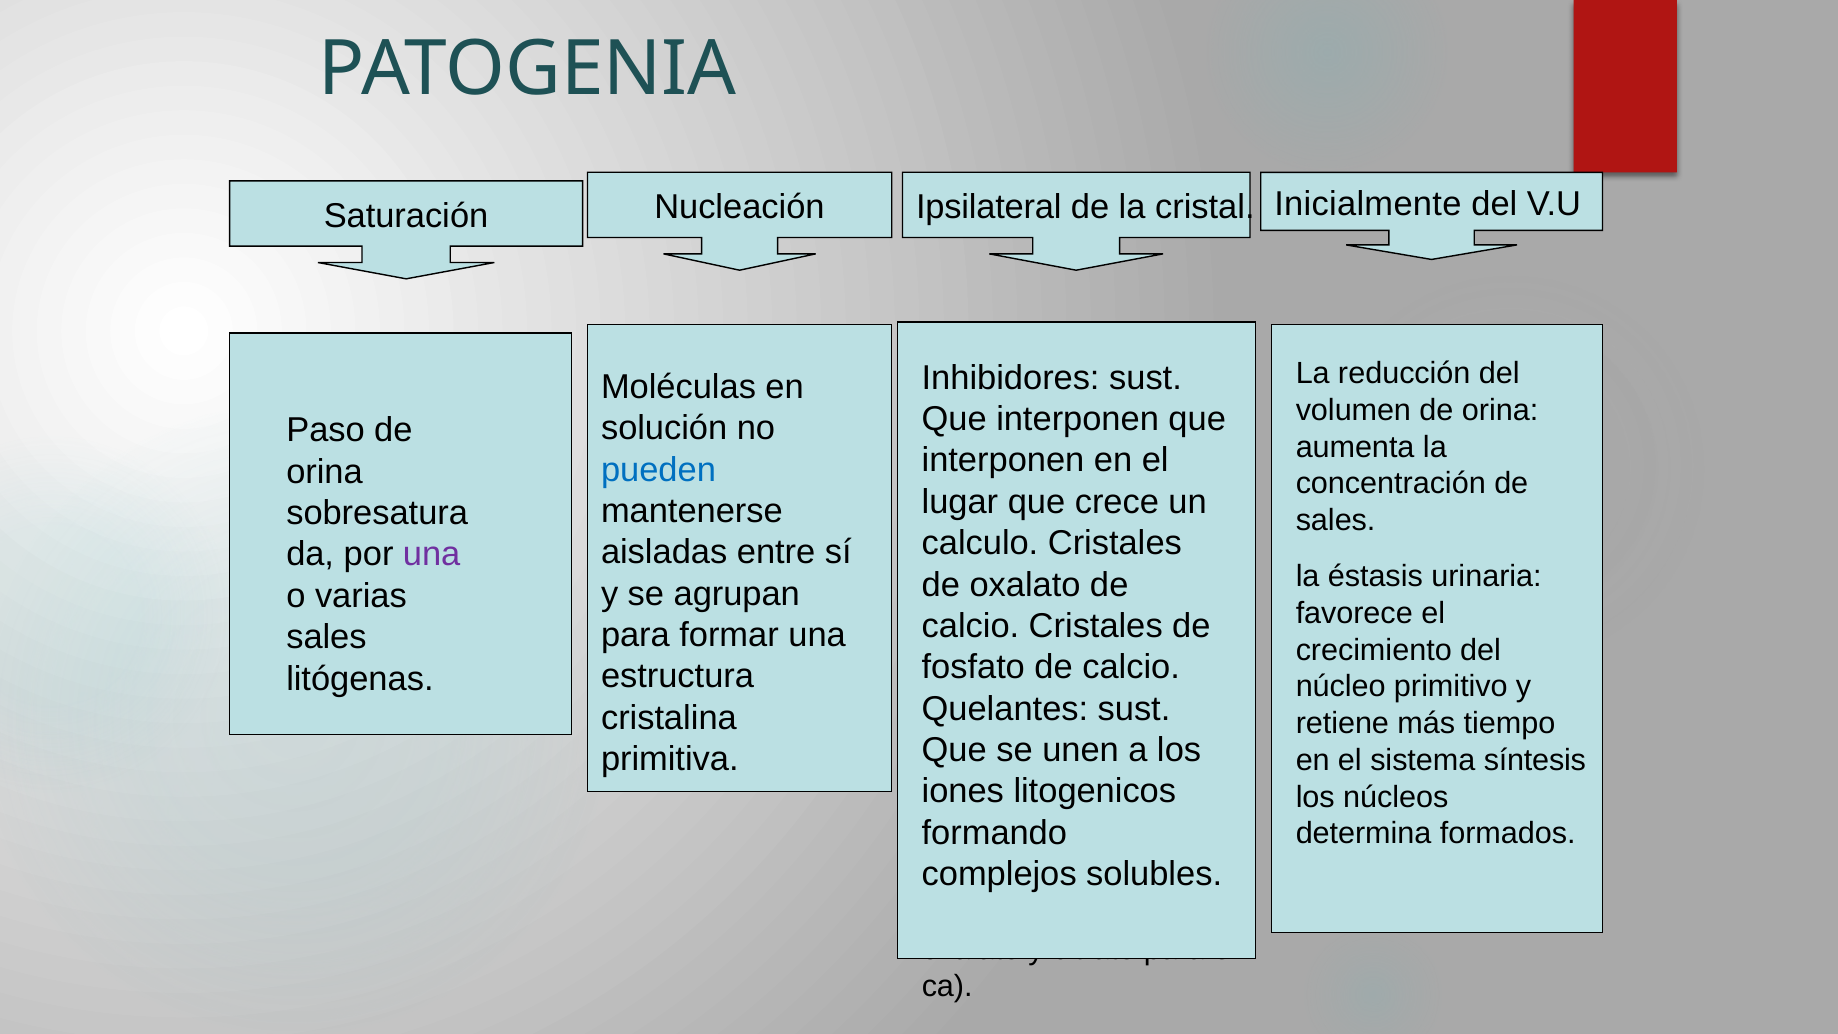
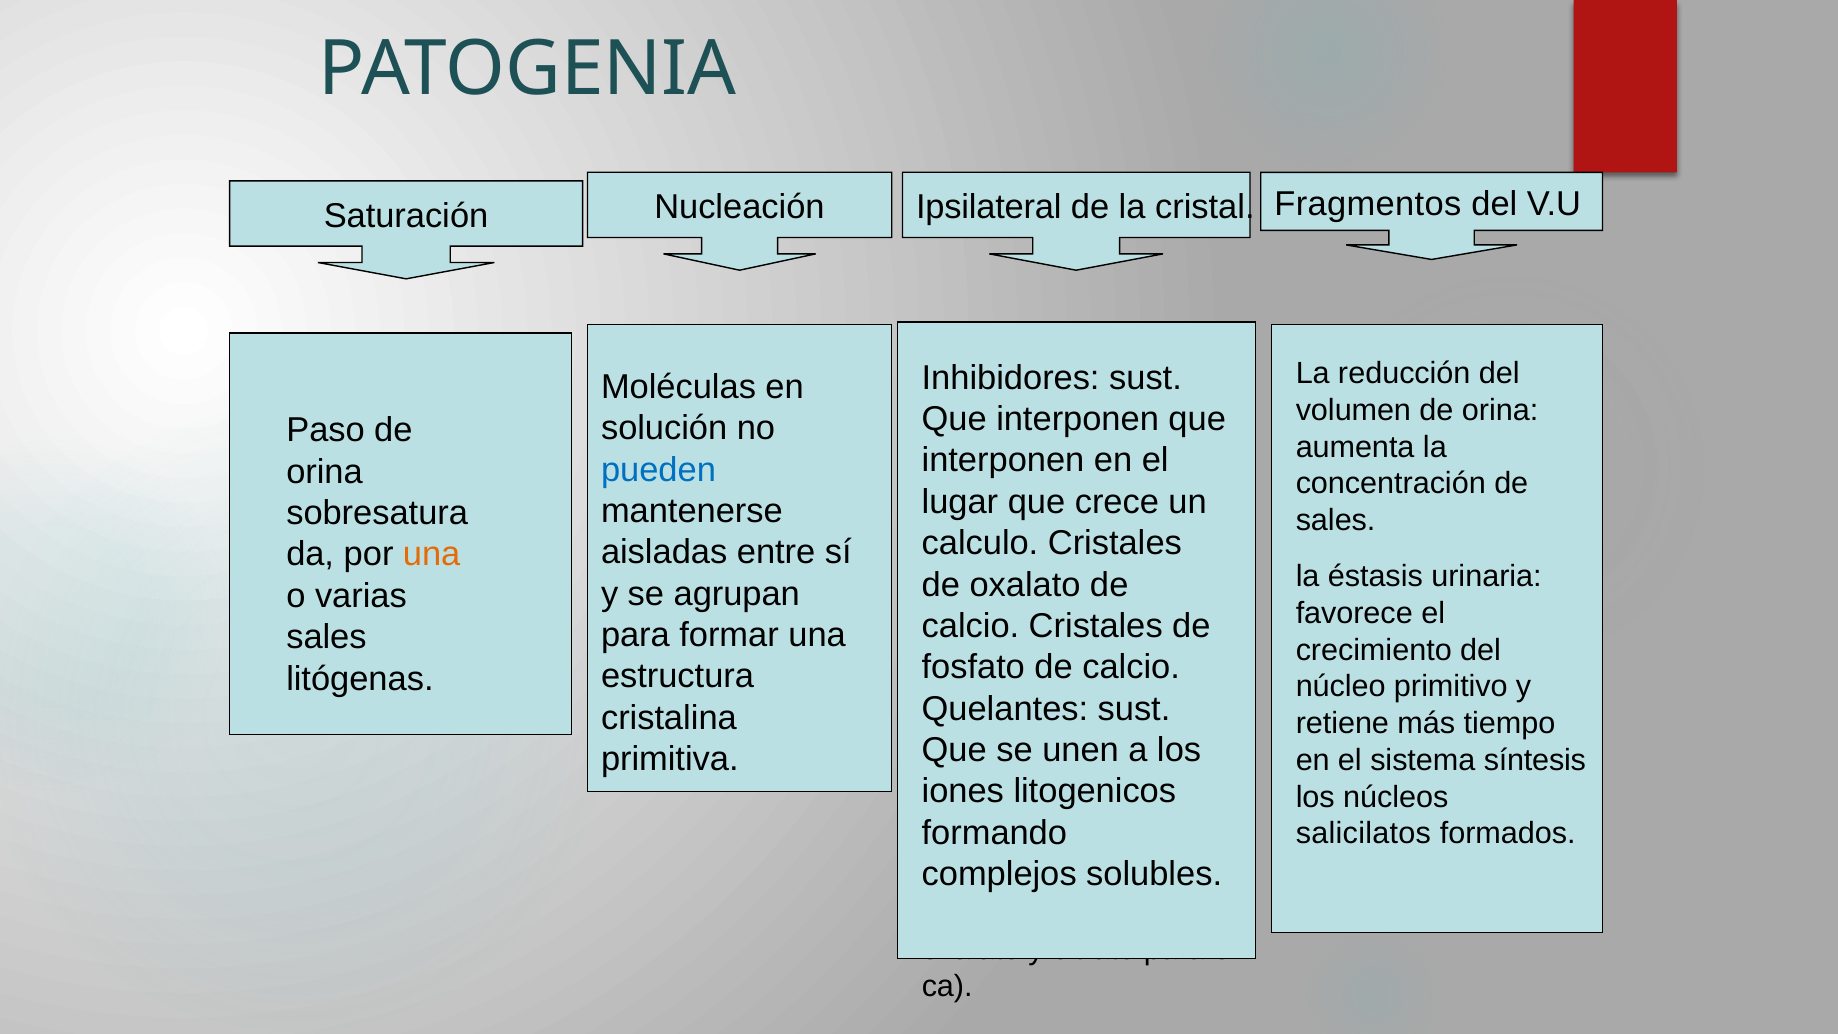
Inicialmente: Inicialmente -> Fragmentos (1368, 204)
una colour: purple -> orange (432, 555)
determina: determina -> salicilatos (1363, 834)
